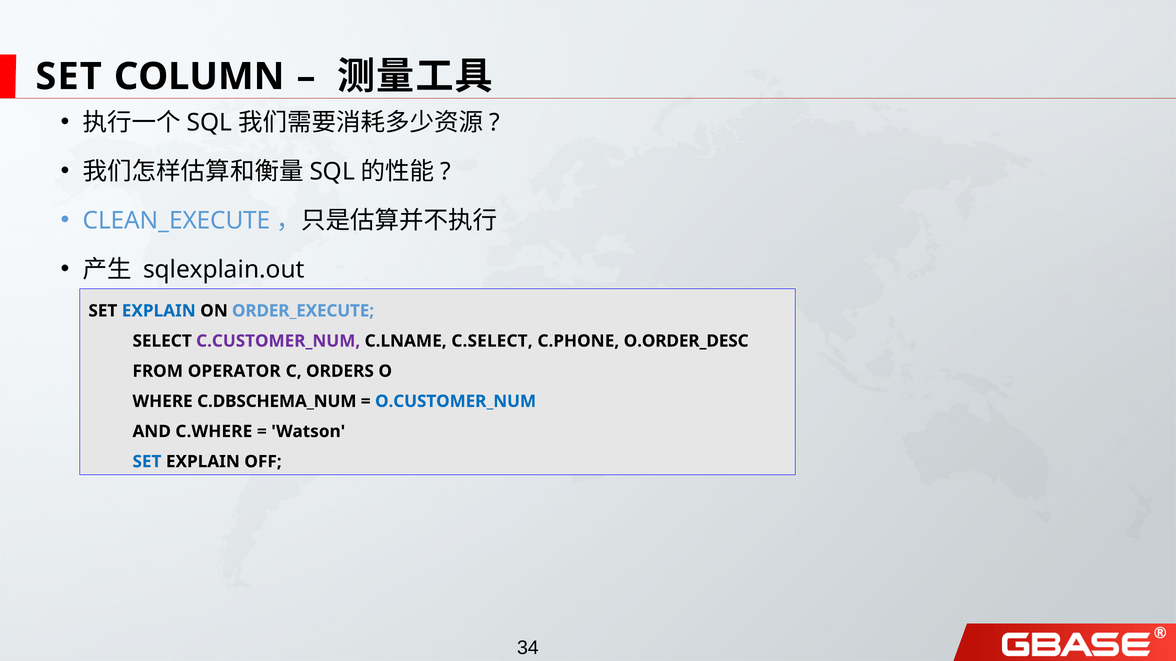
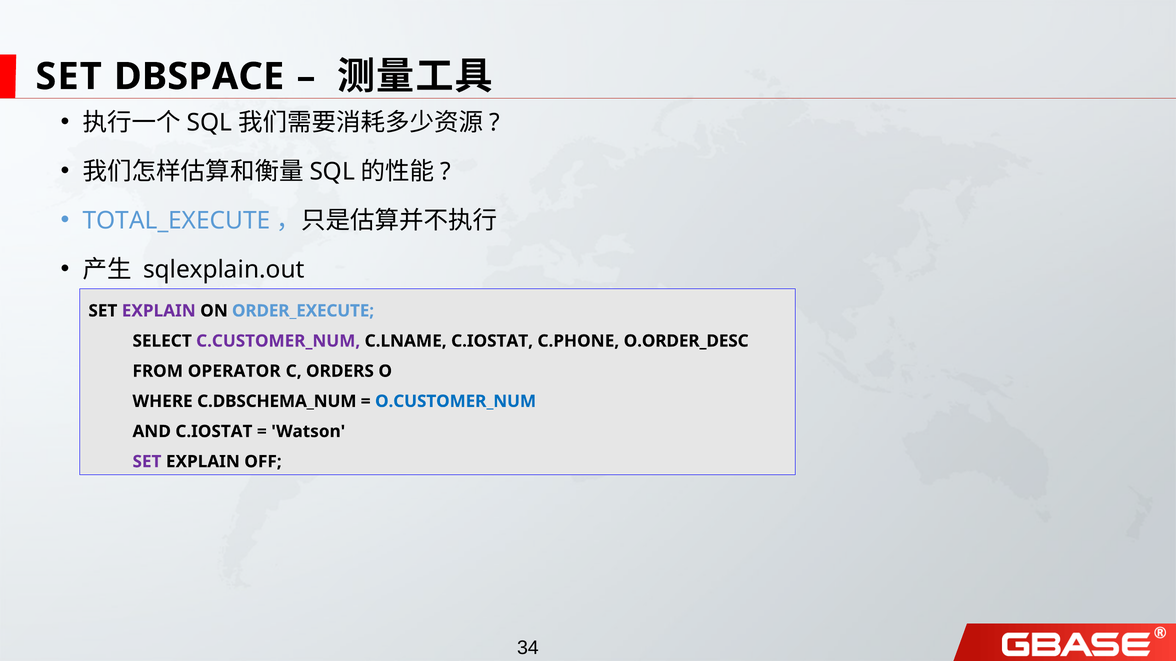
COLUMN: COLUMN -> DBSPACE (199, 77)
CLEAN_EXECUTE: CLEAN_EXECUTE -> TOTAL_EXECUTE (177, 221)
EXPLAIN colour: blue -> purple (159, 311)
C.LNAME C.SELECT: C.SELECT -> C.IOSTAT (492, 341)
AND C.WHERE: C.WHERE -> C.IOSTAT (214, 432)
SET colour: blue -> purple (147, 462)
